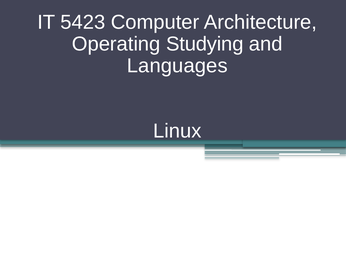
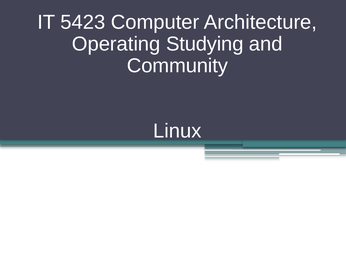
Languages: Languages -> Community (177, 66)
